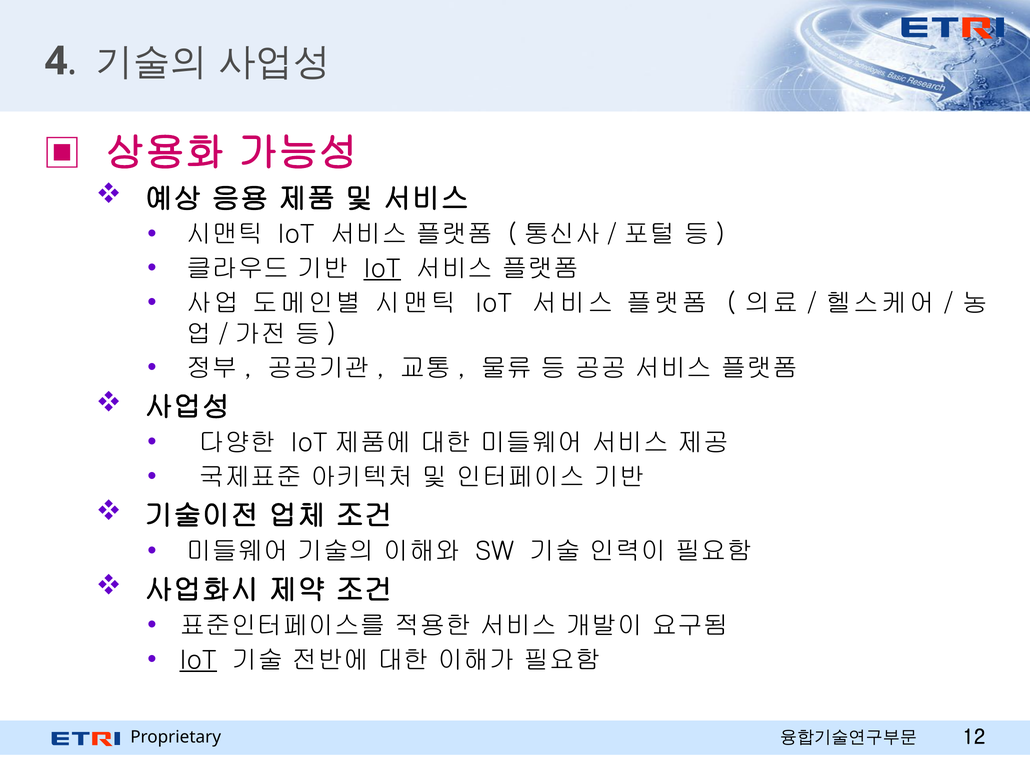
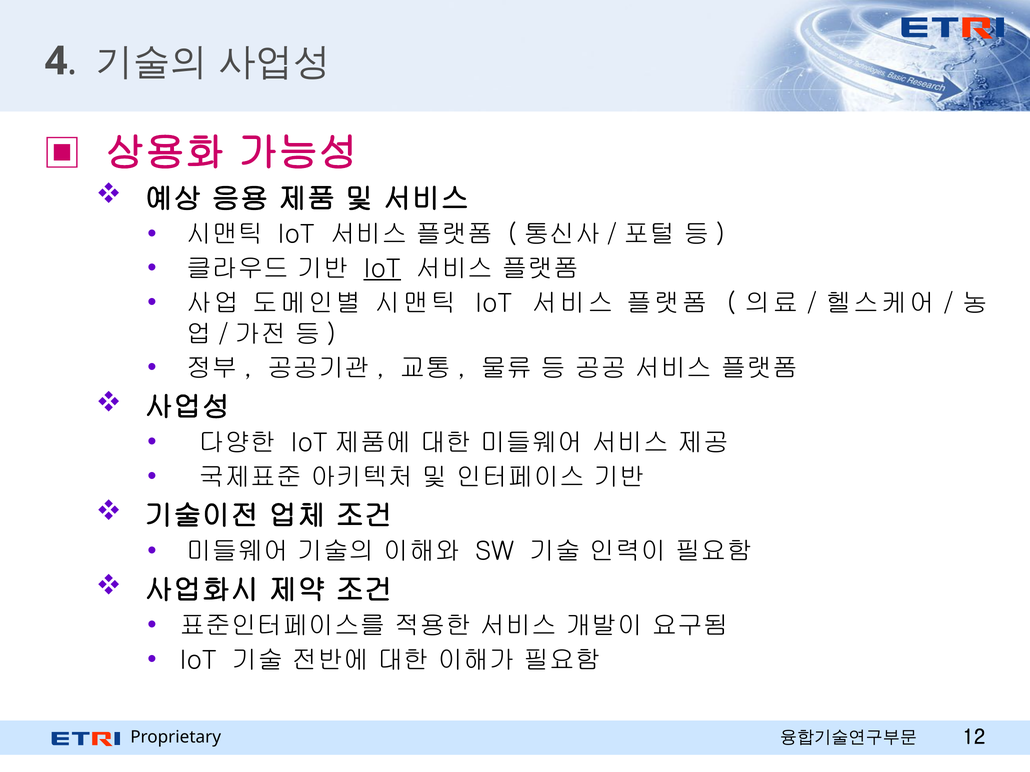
IoT underline: present -> none (198, 661)
